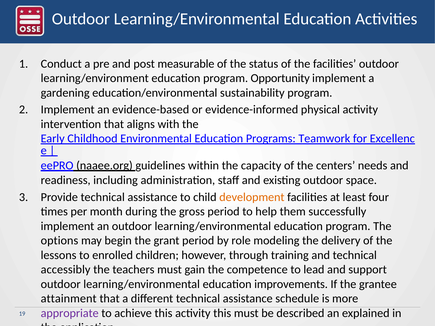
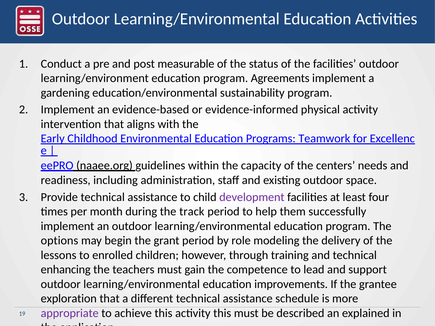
Opportunity: Opportunity -> Agreements (280, 78)
development colour: orange -> purple (252, 197)
gross: gross -> track (192, 212)
accessibly: accessibly -> enhancing (66, 270)
attainment: attainment -> exploration (69, 299)
